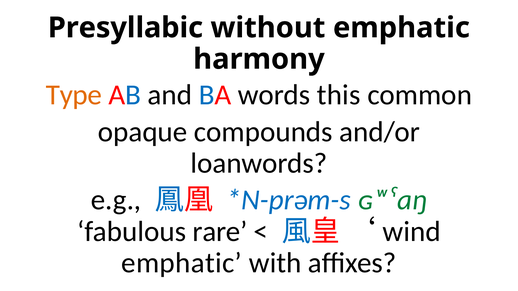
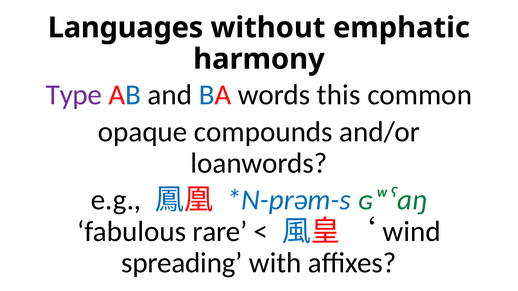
Presyllabic: Presyllabic -> Languages (126, 28)
Type colour: orange -> purple (74, 95)
emphatic: emphatic -> spreading (182, 263)
